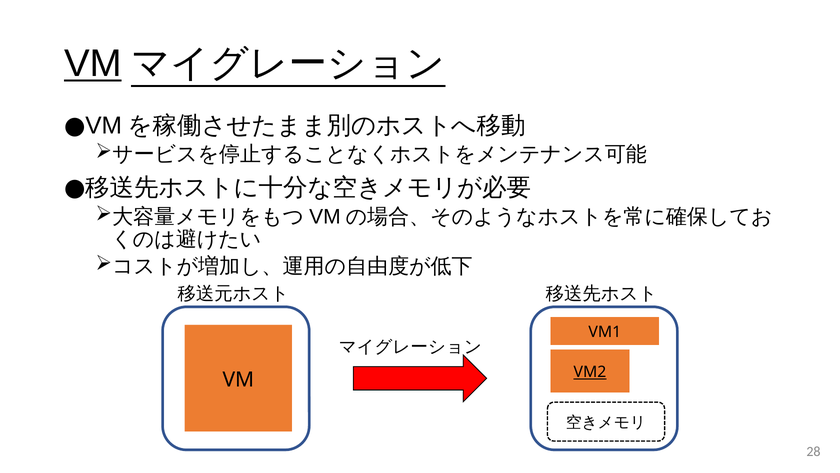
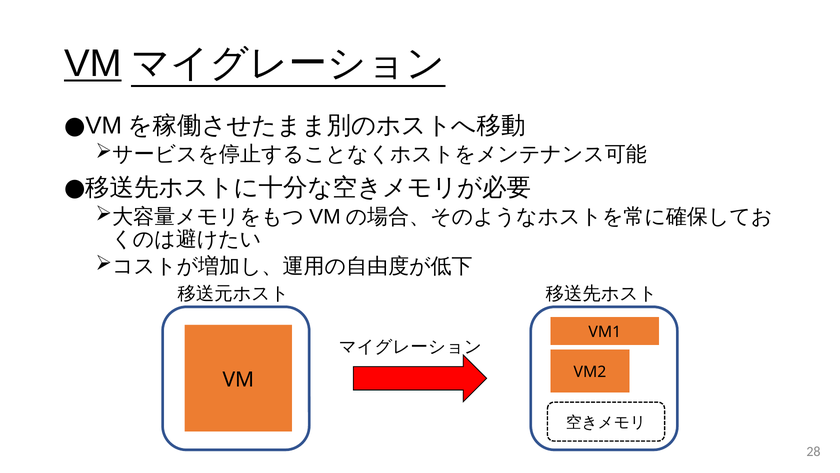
VM2 underline: present -> none (590, 372)
